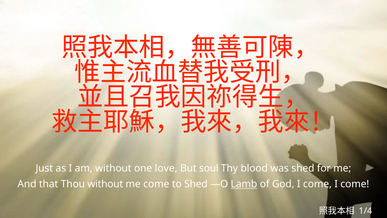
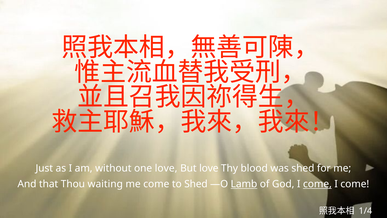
But soul: soul -> love (209, 168)
Thou without: without -> waiting (105, 184)
come underline: none -> present (317, 184)
